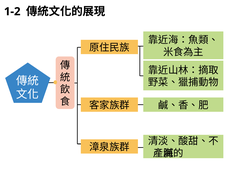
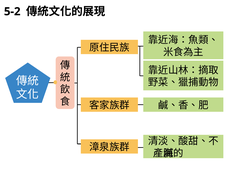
1-2: 1-2 -> 5-2 (12, 12)
